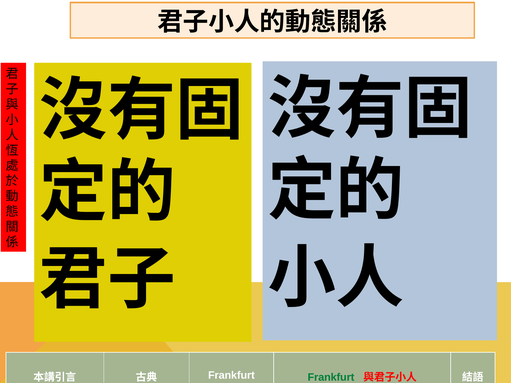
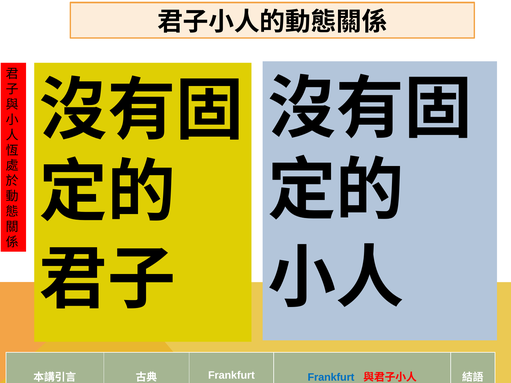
Frankfurt colour: green -> blue (331, 378)
